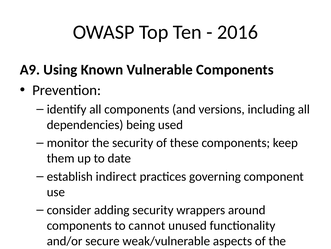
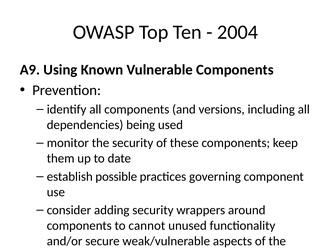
2016: 2016 -> 2004 (238, 32)
indirect: indirect -> possible (116, 176)
